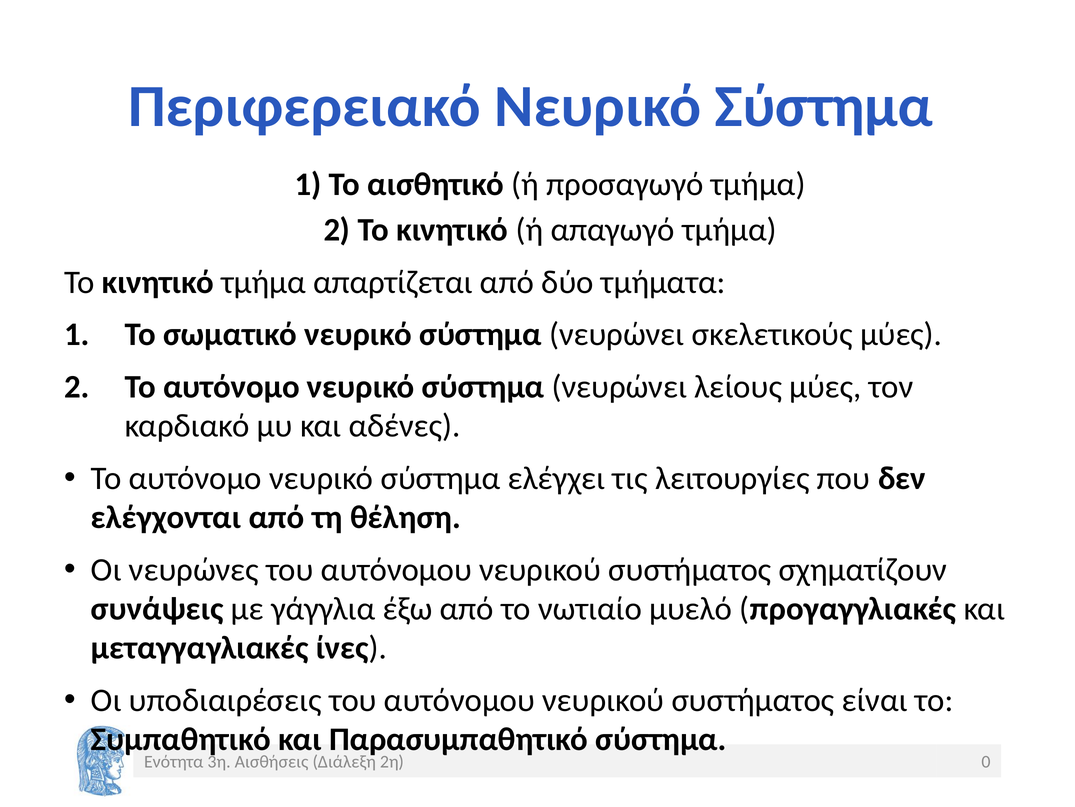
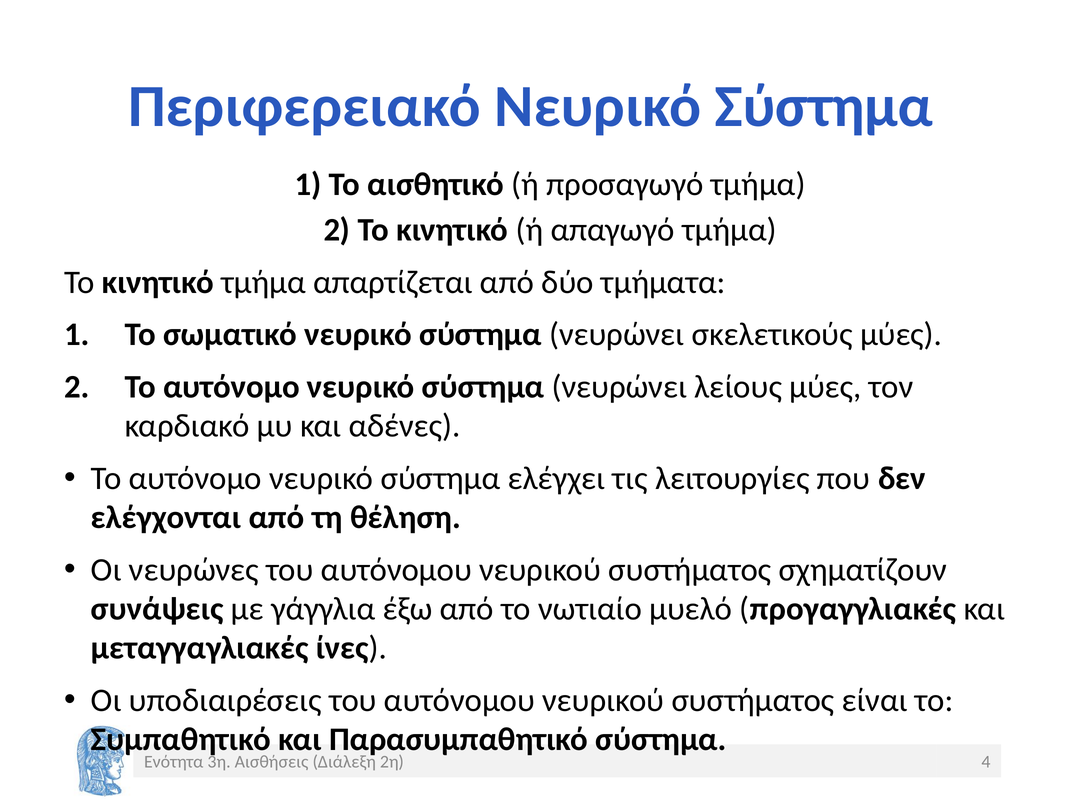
0: 0 -> 4 (986, 761)
